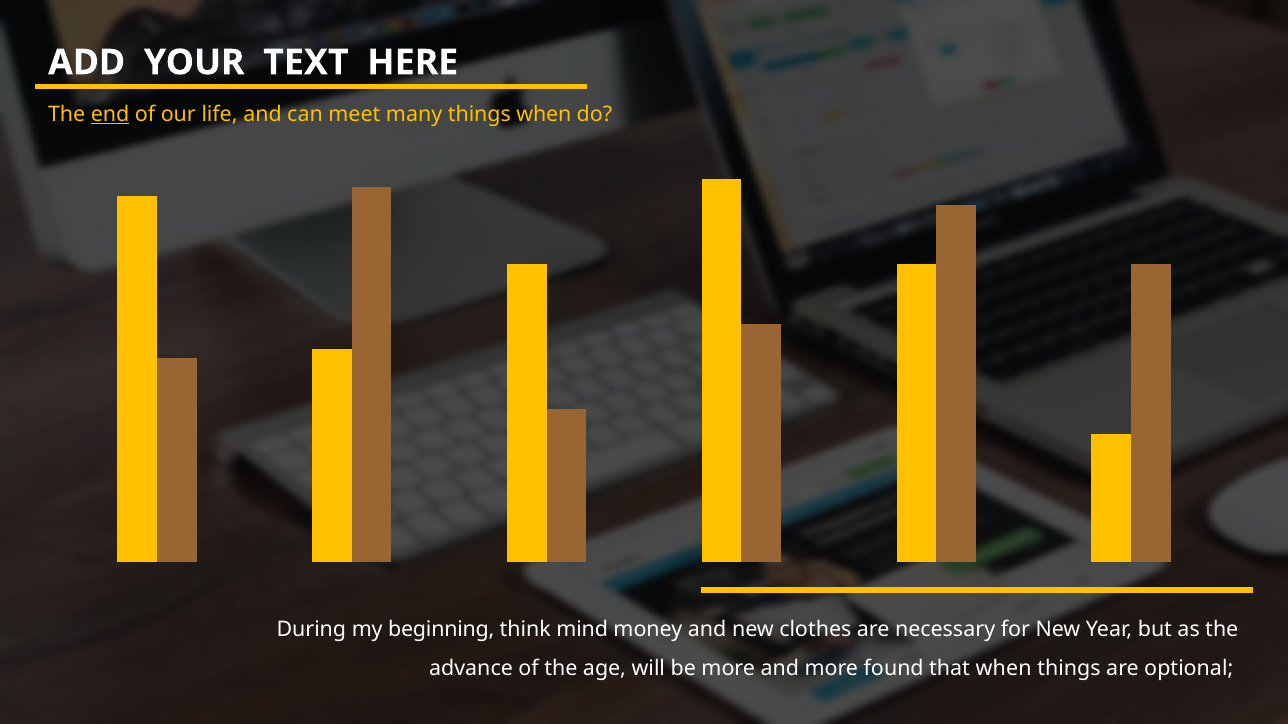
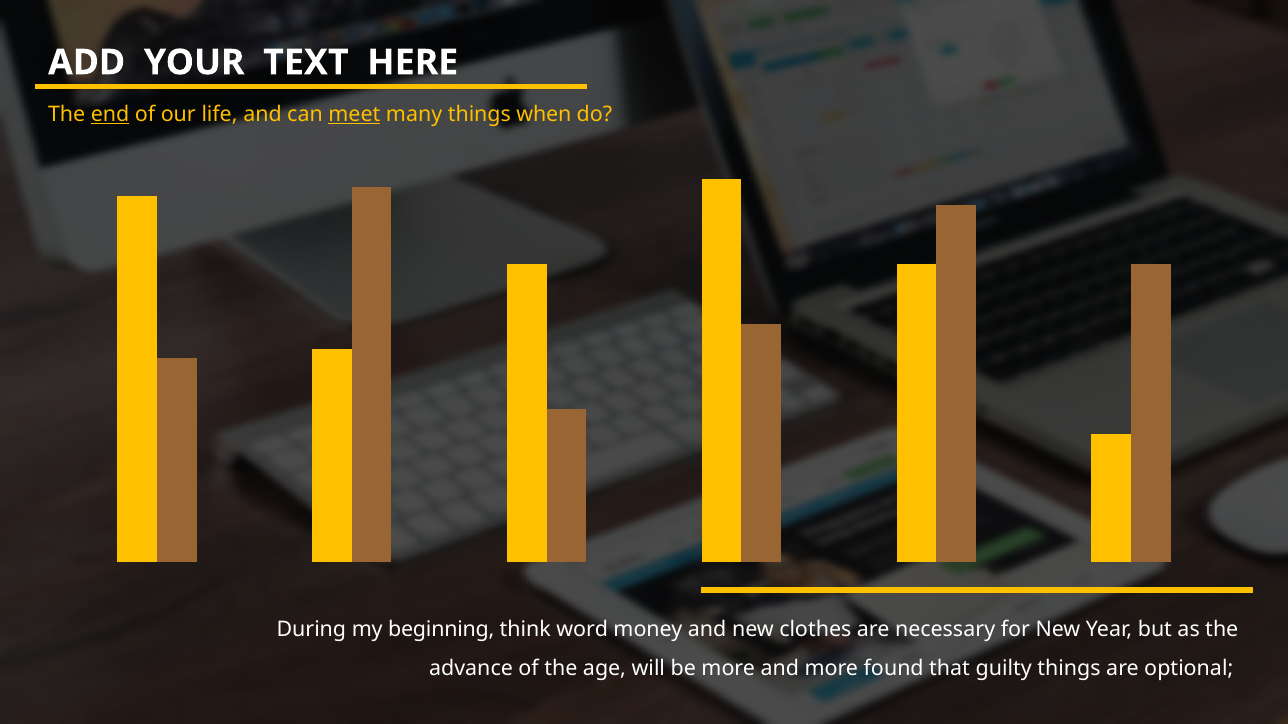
meet underline: none -> present (354, 114)
mind: mind -> word (582, 630)
that when: when -> guilty (1004, 669)
